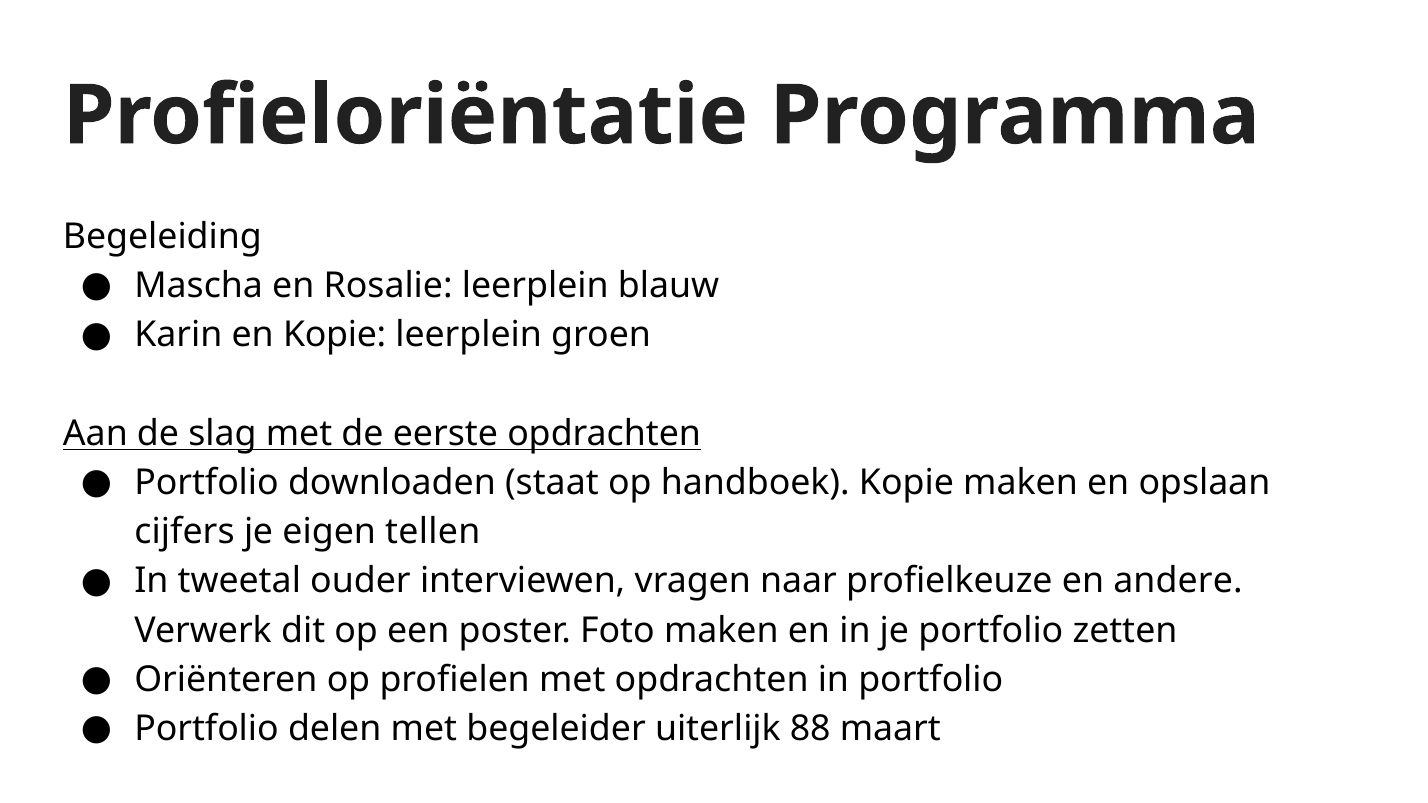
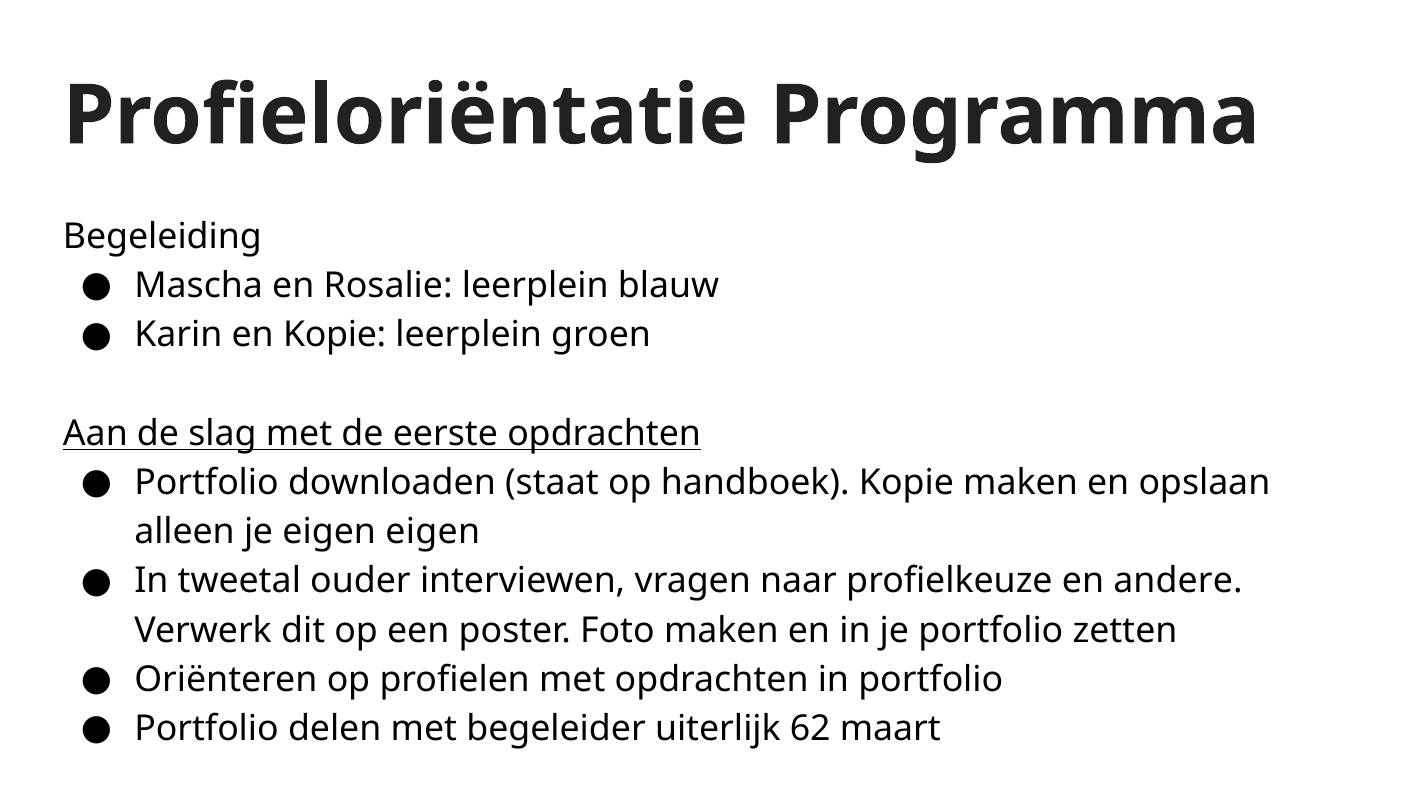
cijfers: cijfers -> alleen (185, 532)
eigen tellen: tellen -> eigen (433, 532)
88: 88 -> 62 (810, 729)
